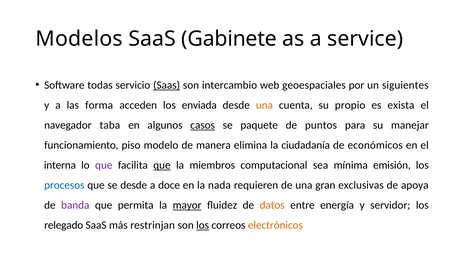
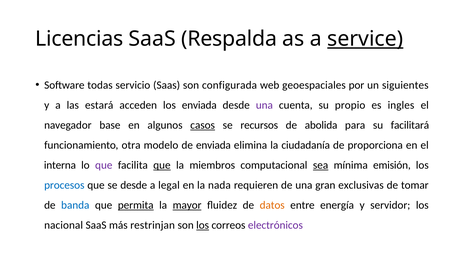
Modelos: Modelos -> Licencias (79, 39)
Gabinete: Gabinete -> Respalda (229, 39)
service underline: none -> present (365, 39)
Saas underline: present -> none (167, 86)
intercambio: intercambio -> configurada (229, 86)
forma: forma -> estará (99, 106)
una colour: orange -> purple (264, 106)
exista: exista -> ingles (401, 106)
taba: taba -> base (110, 126)
paquete: paquete -> recursos (259, 126)
puntos: puntos -> abolida (321, 126)
manejar: manejar -> facilitará (410, 126)
piso: piso -> otra (131, 146)
de manera: manera -> enviada (213, 146)
económicos: económicos -> proporciona (375, 146)
sea underline: none -> present (321, 166)
doce: doce -> legal (169, 186)
apoya: apoya -> tomar (415, 186)
banda colour: purple -> blue (75, 206)
permita underline: none -> present (136, 206)
relegado: relegado -> nacional (64, 226)
electrónicos colour: orange -> purple (275, 226)
